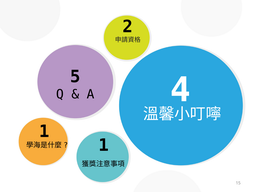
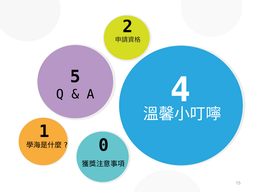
1: 1 -> 0 (104, 145)
